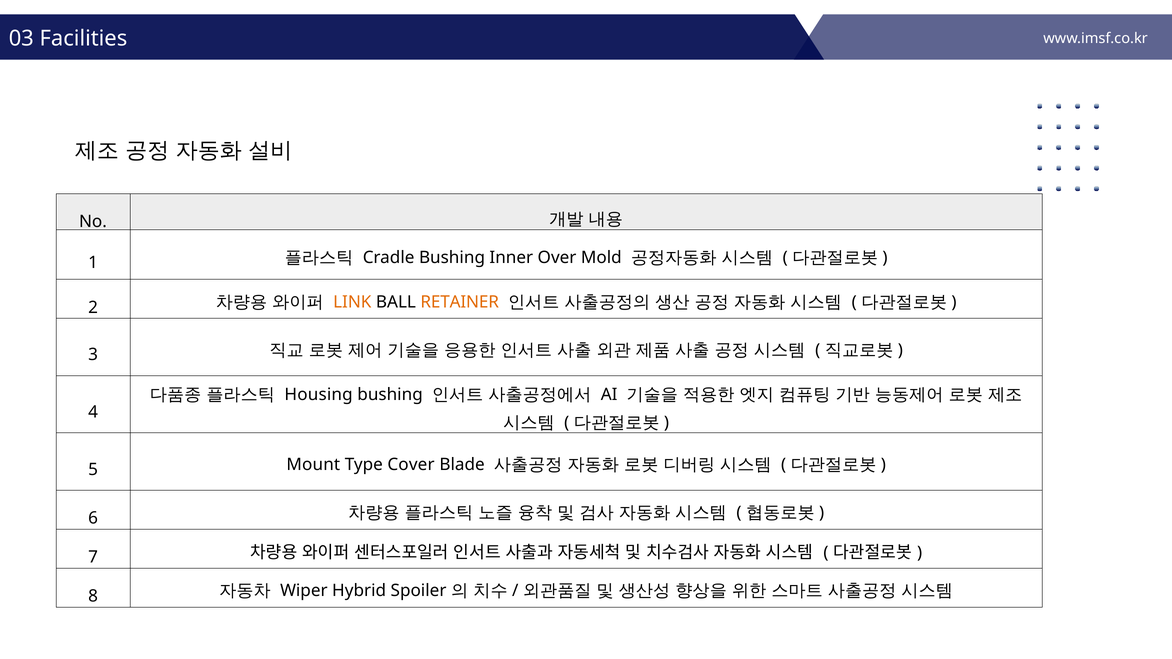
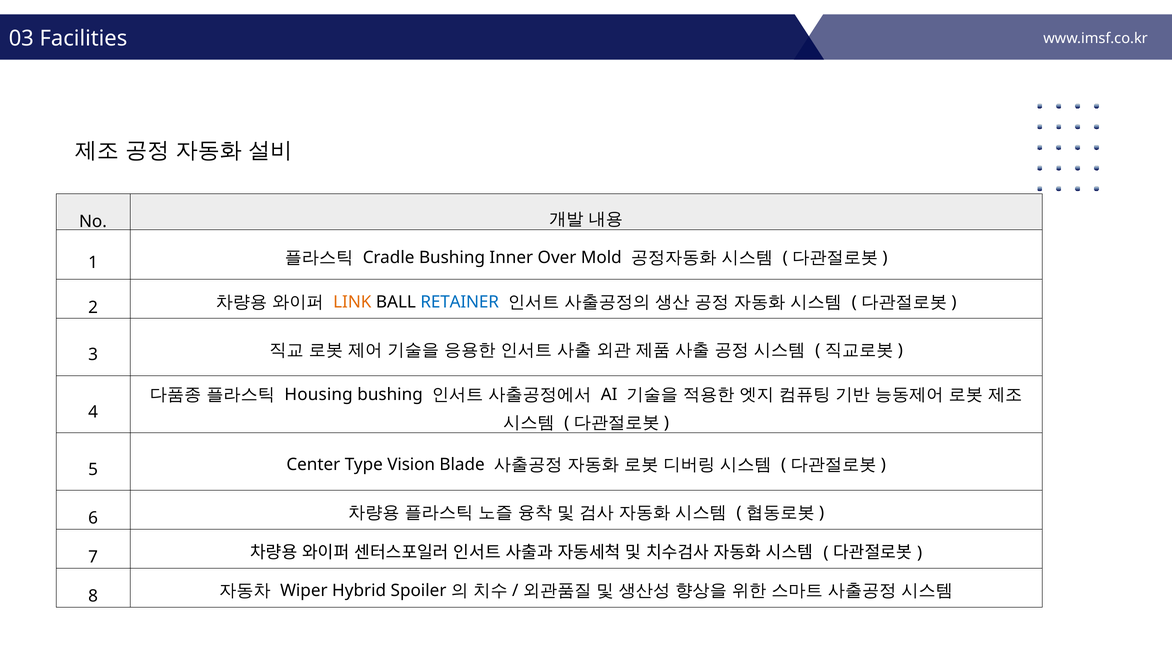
RETAINER colour: orange -> blue (460, 302)
Mount: Mount -> Center (313, 465)
Cover: Cover -> Vision (411, 465)
